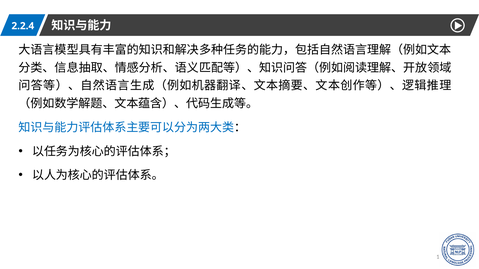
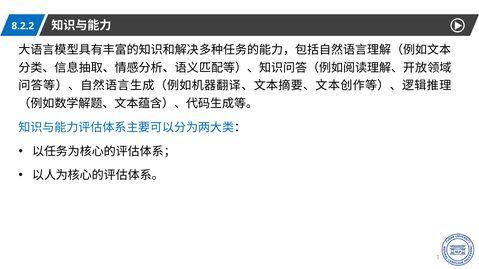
2.2.4: 2.2.4 -> 8.2.2 (23, 26)
